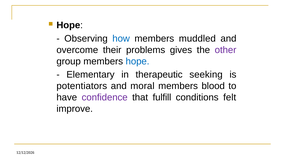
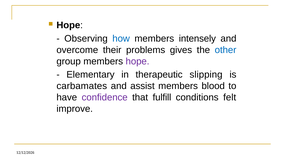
muddled: muddled -> intensely (197, 39)
other colour: purple -> blue (226, 50)
hope colour: blue -> purple (138, 61)
seeking: seeking -> slipping (206, 75)
potentiators: potentiators -> carbamates (82, 86)
moral: moral -> assist (142, 86)
